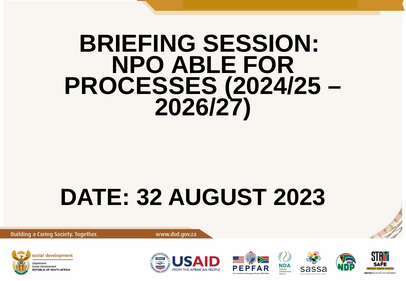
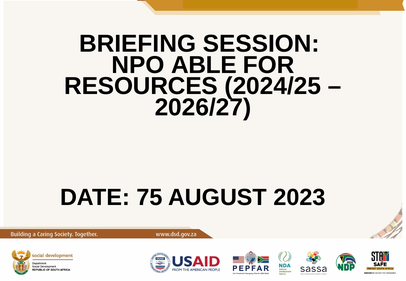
PROCESSES: PROCESSES -> RESOURCES (141, 86)
32: 32 -> 75 (149, 197)
